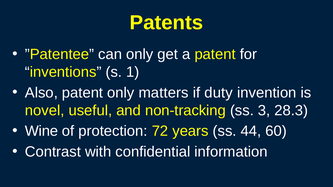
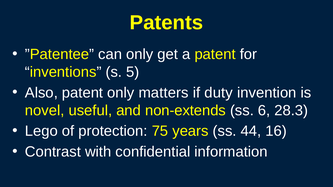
1: 1 -> 5 (133, 72)
non-tracking: non-tracking -> non-extends (185, 111)
3: 3 -> 6 (264, 111)
Wine: Wine -> Lego (41, 131)
72: 72 -> 75 (160, 131)
60: 60 -> 16 (276, 131)
